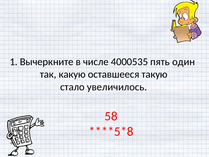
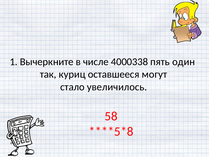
4000535: 4000535 -> 4000338 (129, 62)
какую: какую -> куриц (72, 74)
такую: такую -> могут (155, 74)
